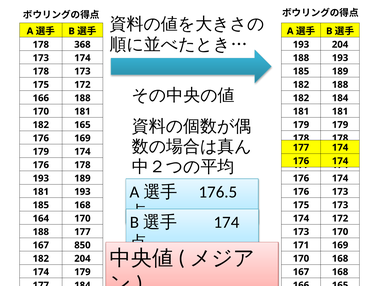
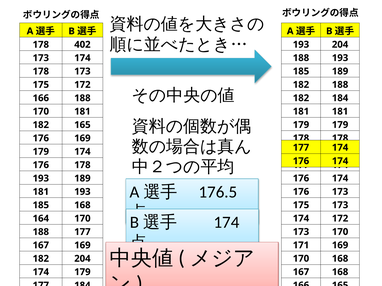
368: 368 -> 402 (82, 45)
167 850: 850 -> 169 (82, 246)
